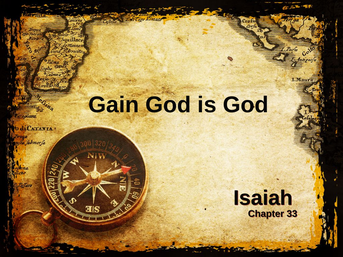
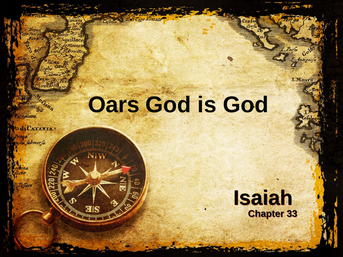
Gain: Gain -> Oars (114, 105)
